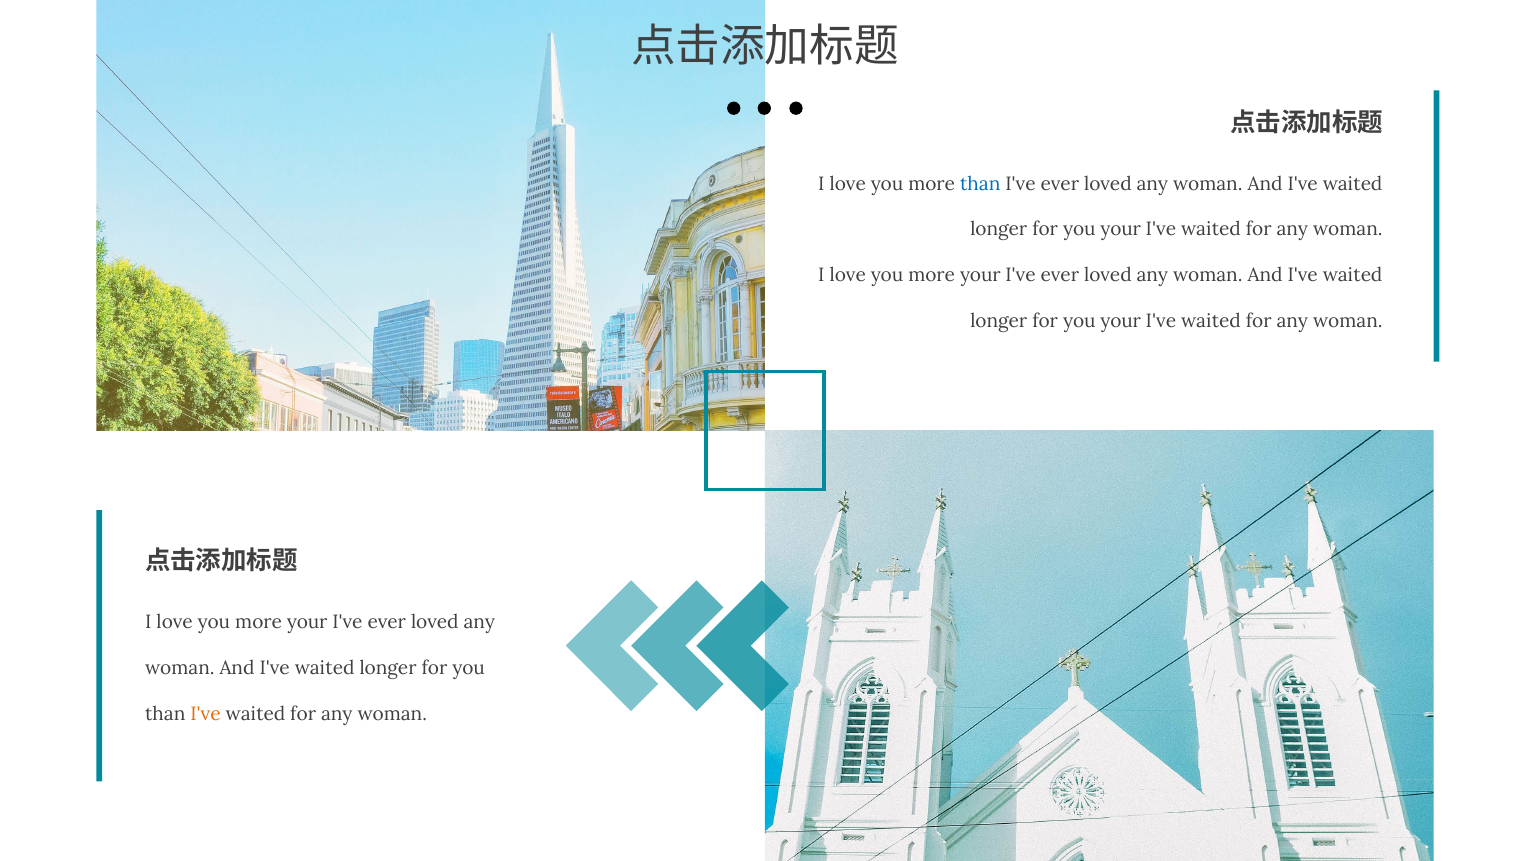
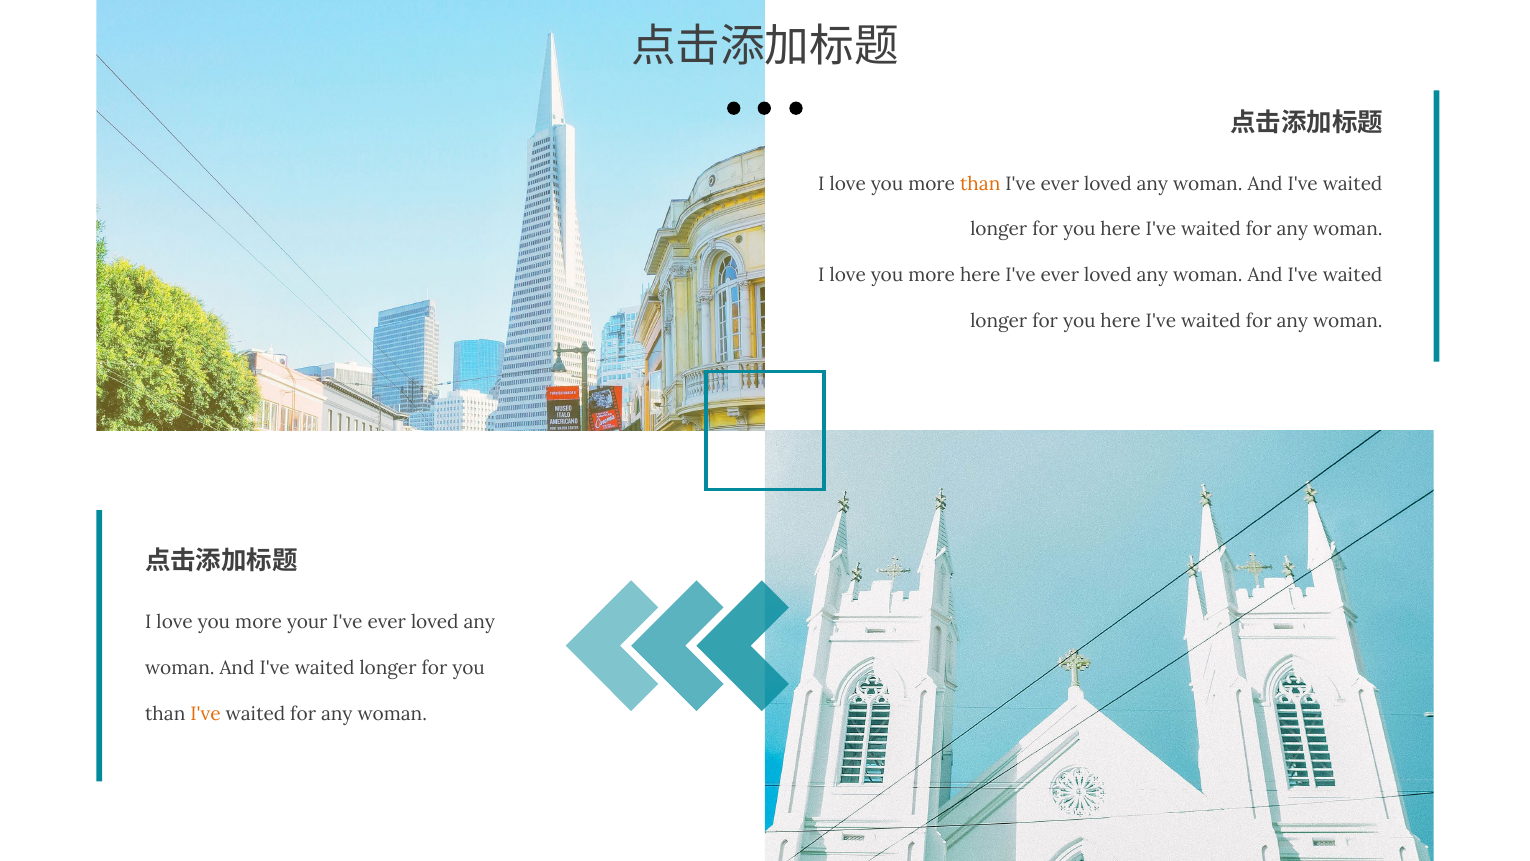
than colour: blue -> orange (980, 184)
your: your -> here (1121, 230)
your: your -> here (980, 275)
your: your -> here (1121, 321)
